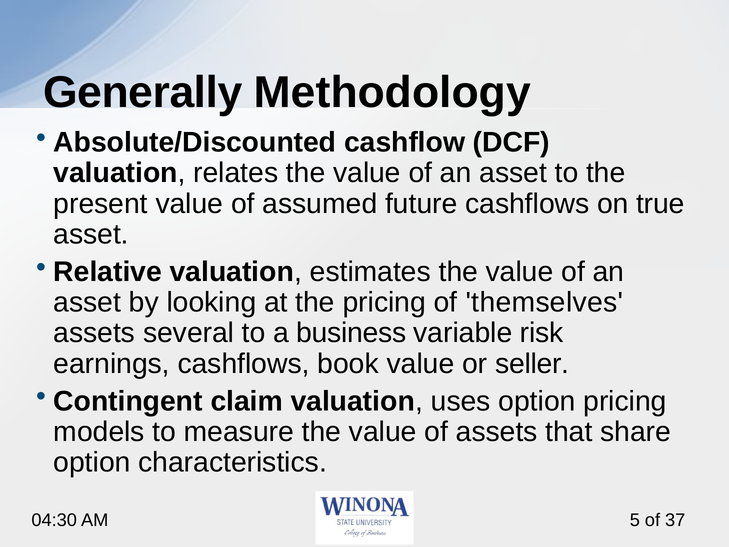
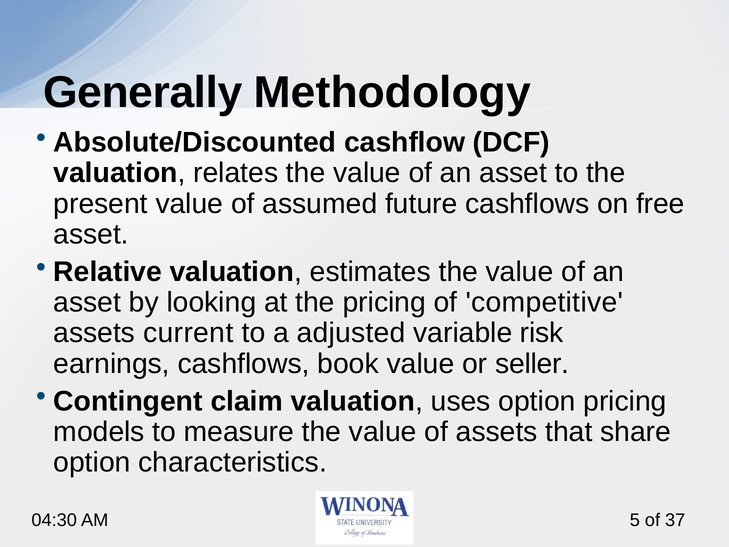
true: true -> free (660, 204)
themselves: themselves -> competitive (544, 302)
several: several -> current (188, 333)
business: business -> adjusted (351, 333)
